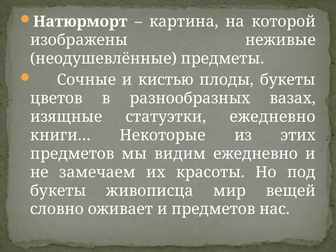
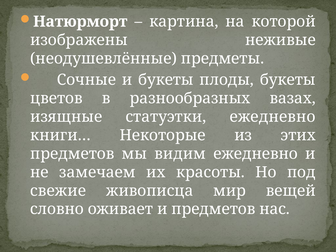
и кистью: кистью -> букеты (166, 80)
букеты: букеты -> свежие (58, 191)
